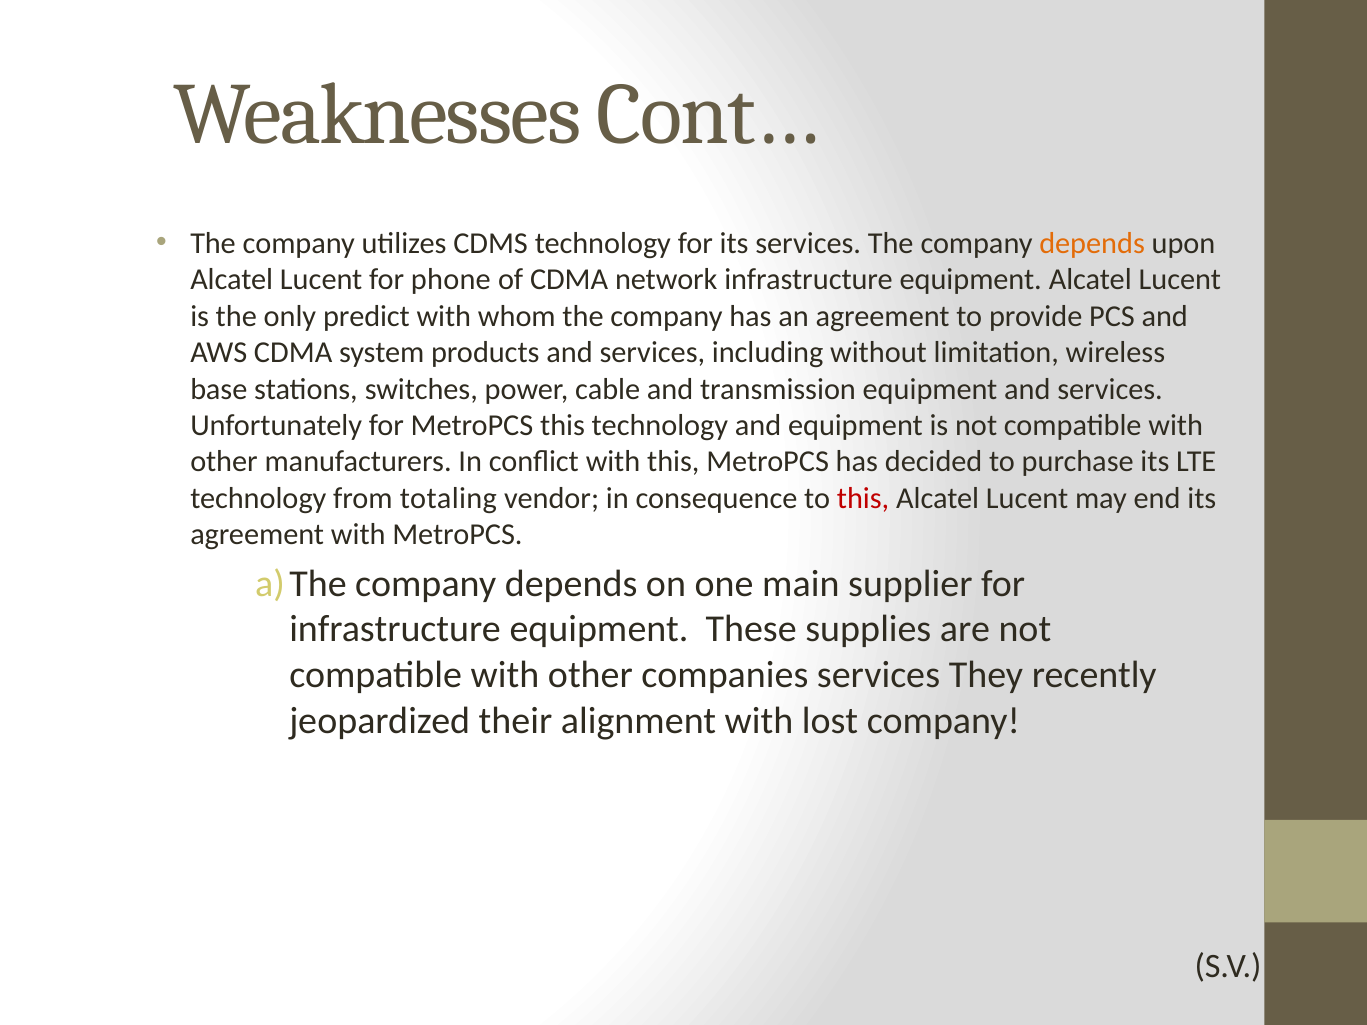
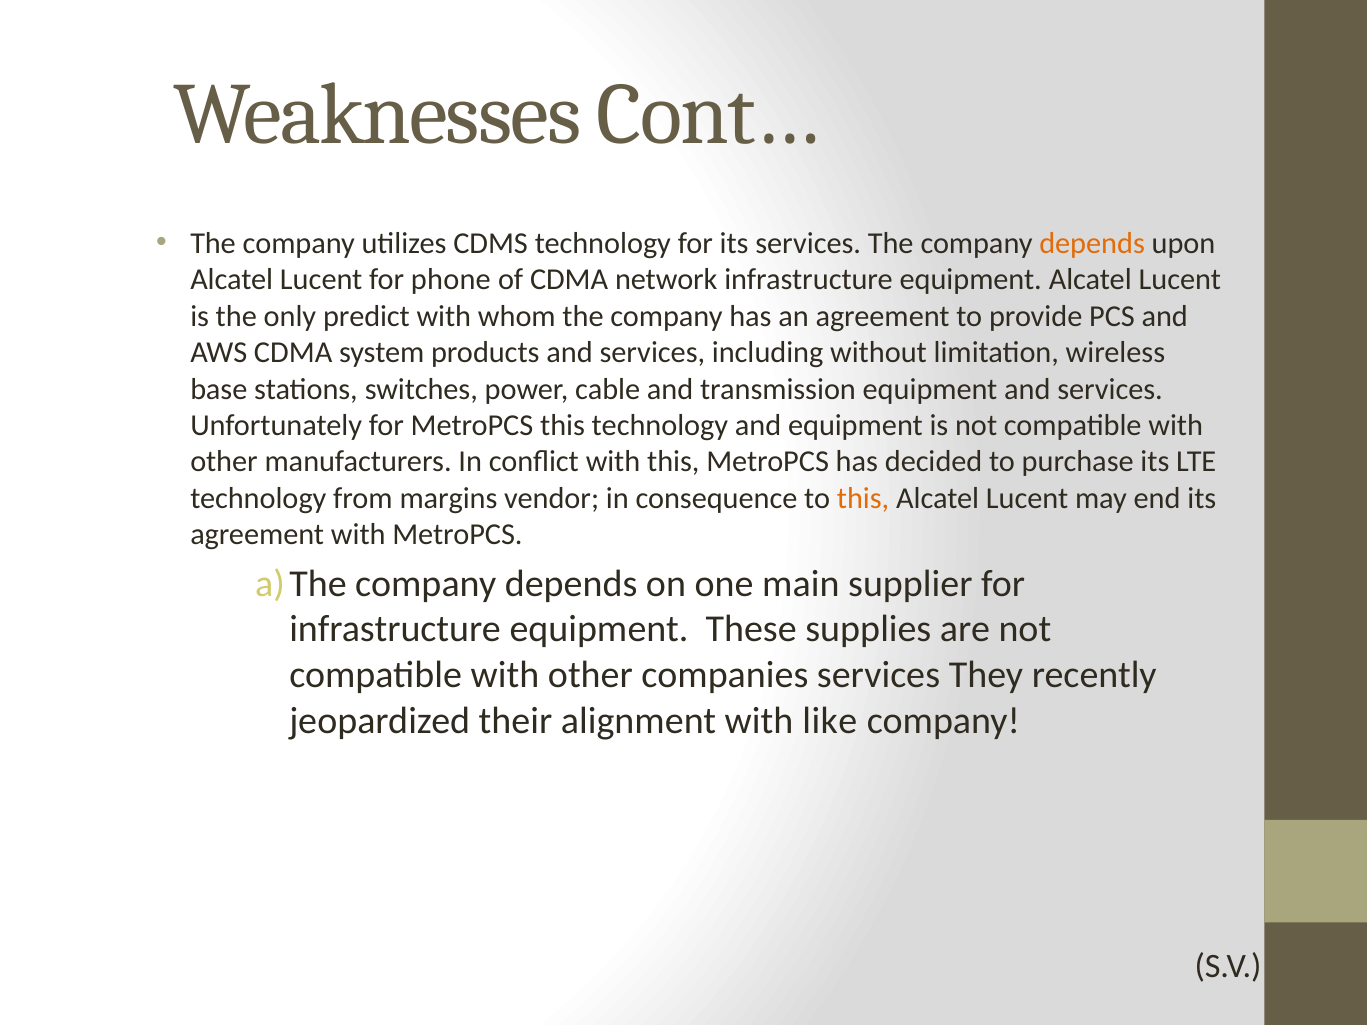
totaling: totaling -> margins (449, 498)
this colour: red -> orange (863, 498)
lost: lost -> like (830, 721)
